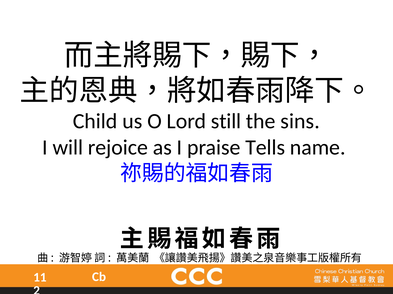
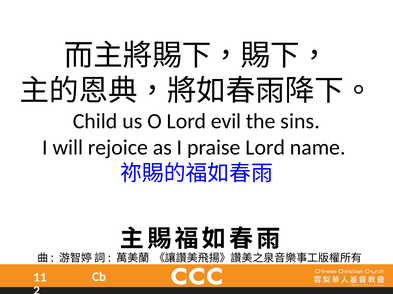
still: still -> evil (226, 121)
praise Tells: Tells -> Lord (265, 148)
